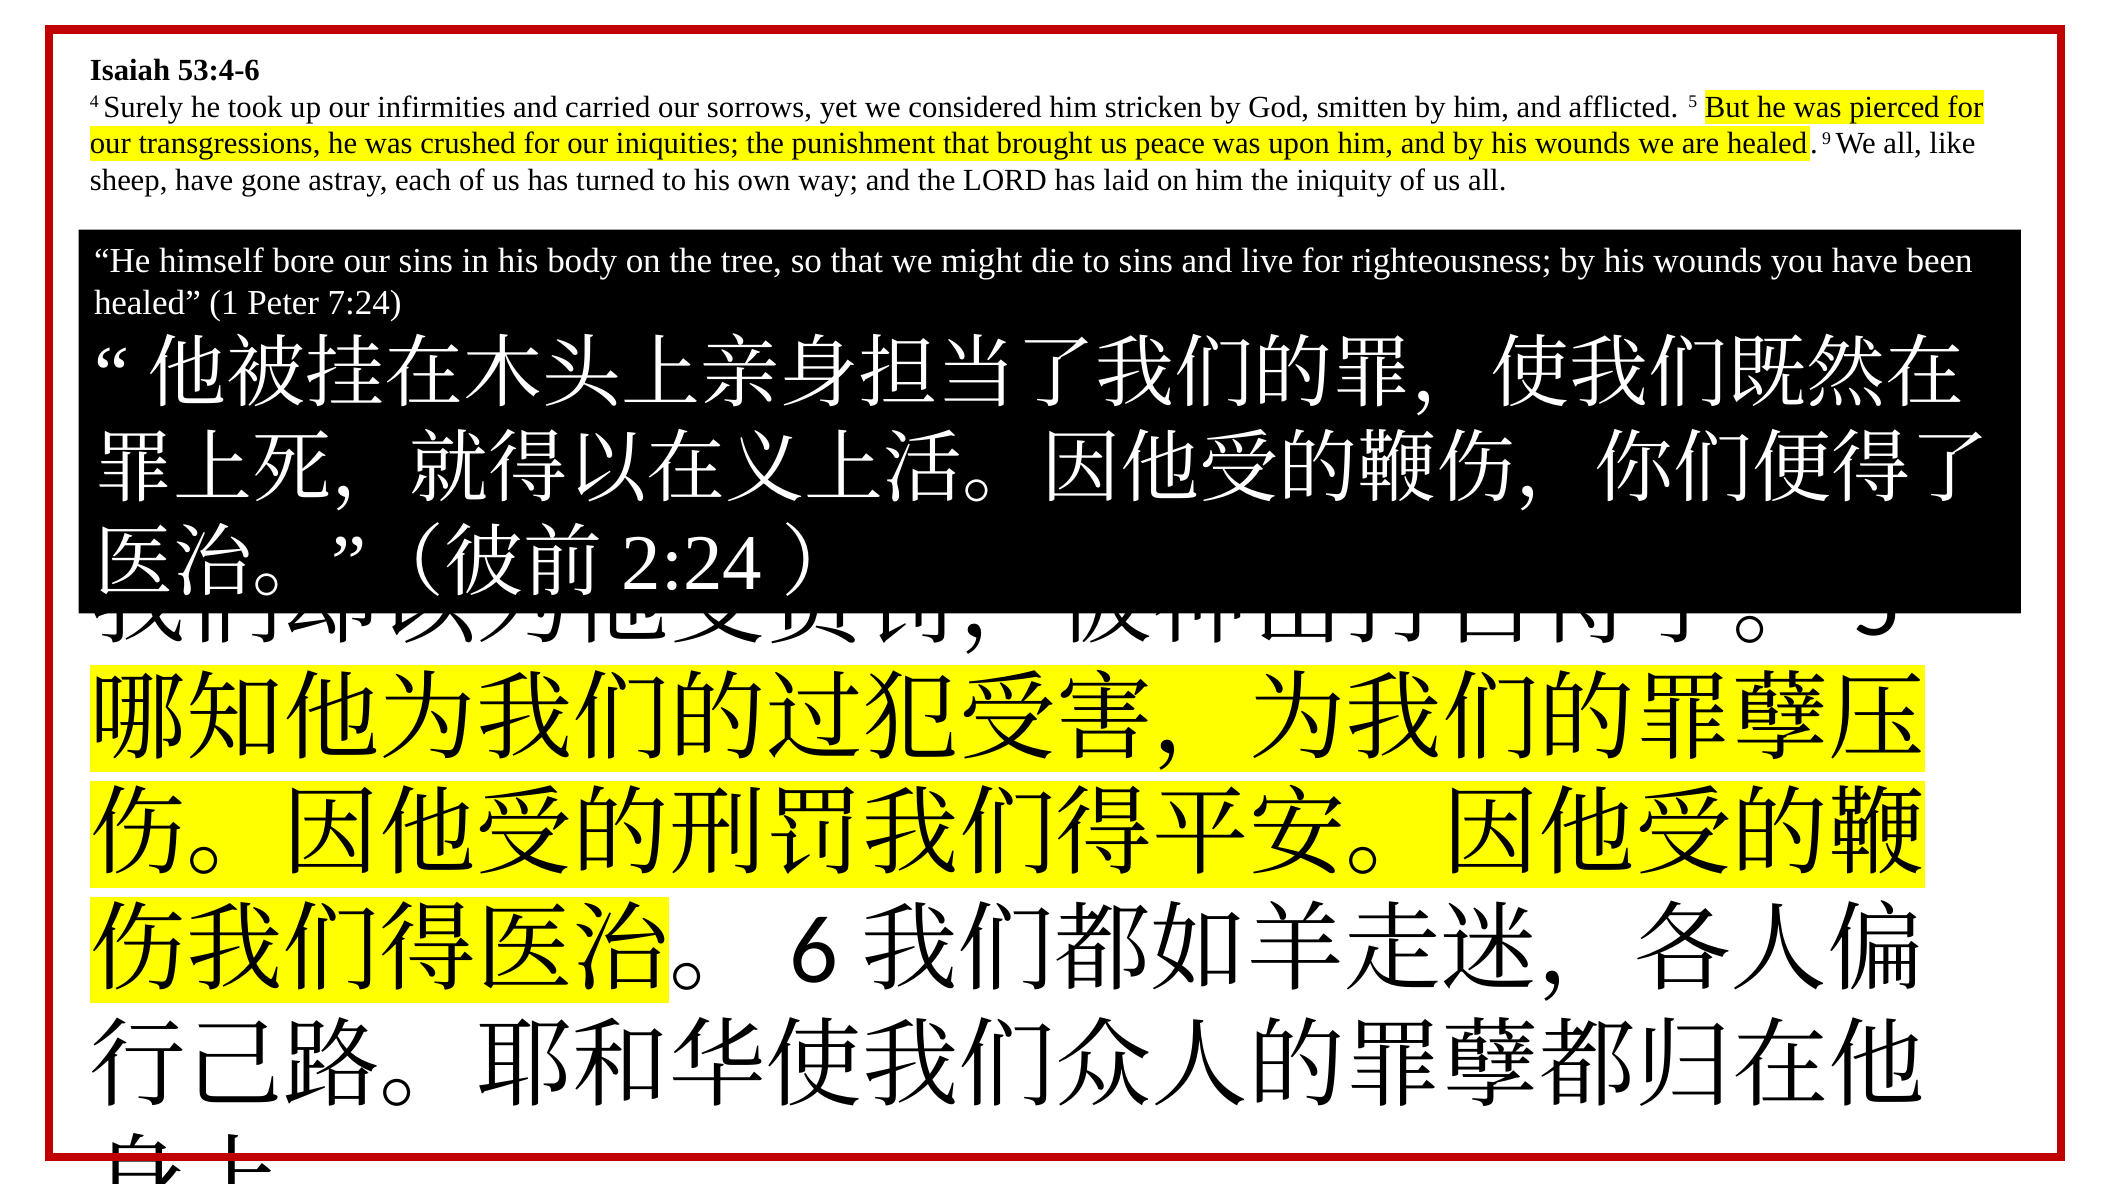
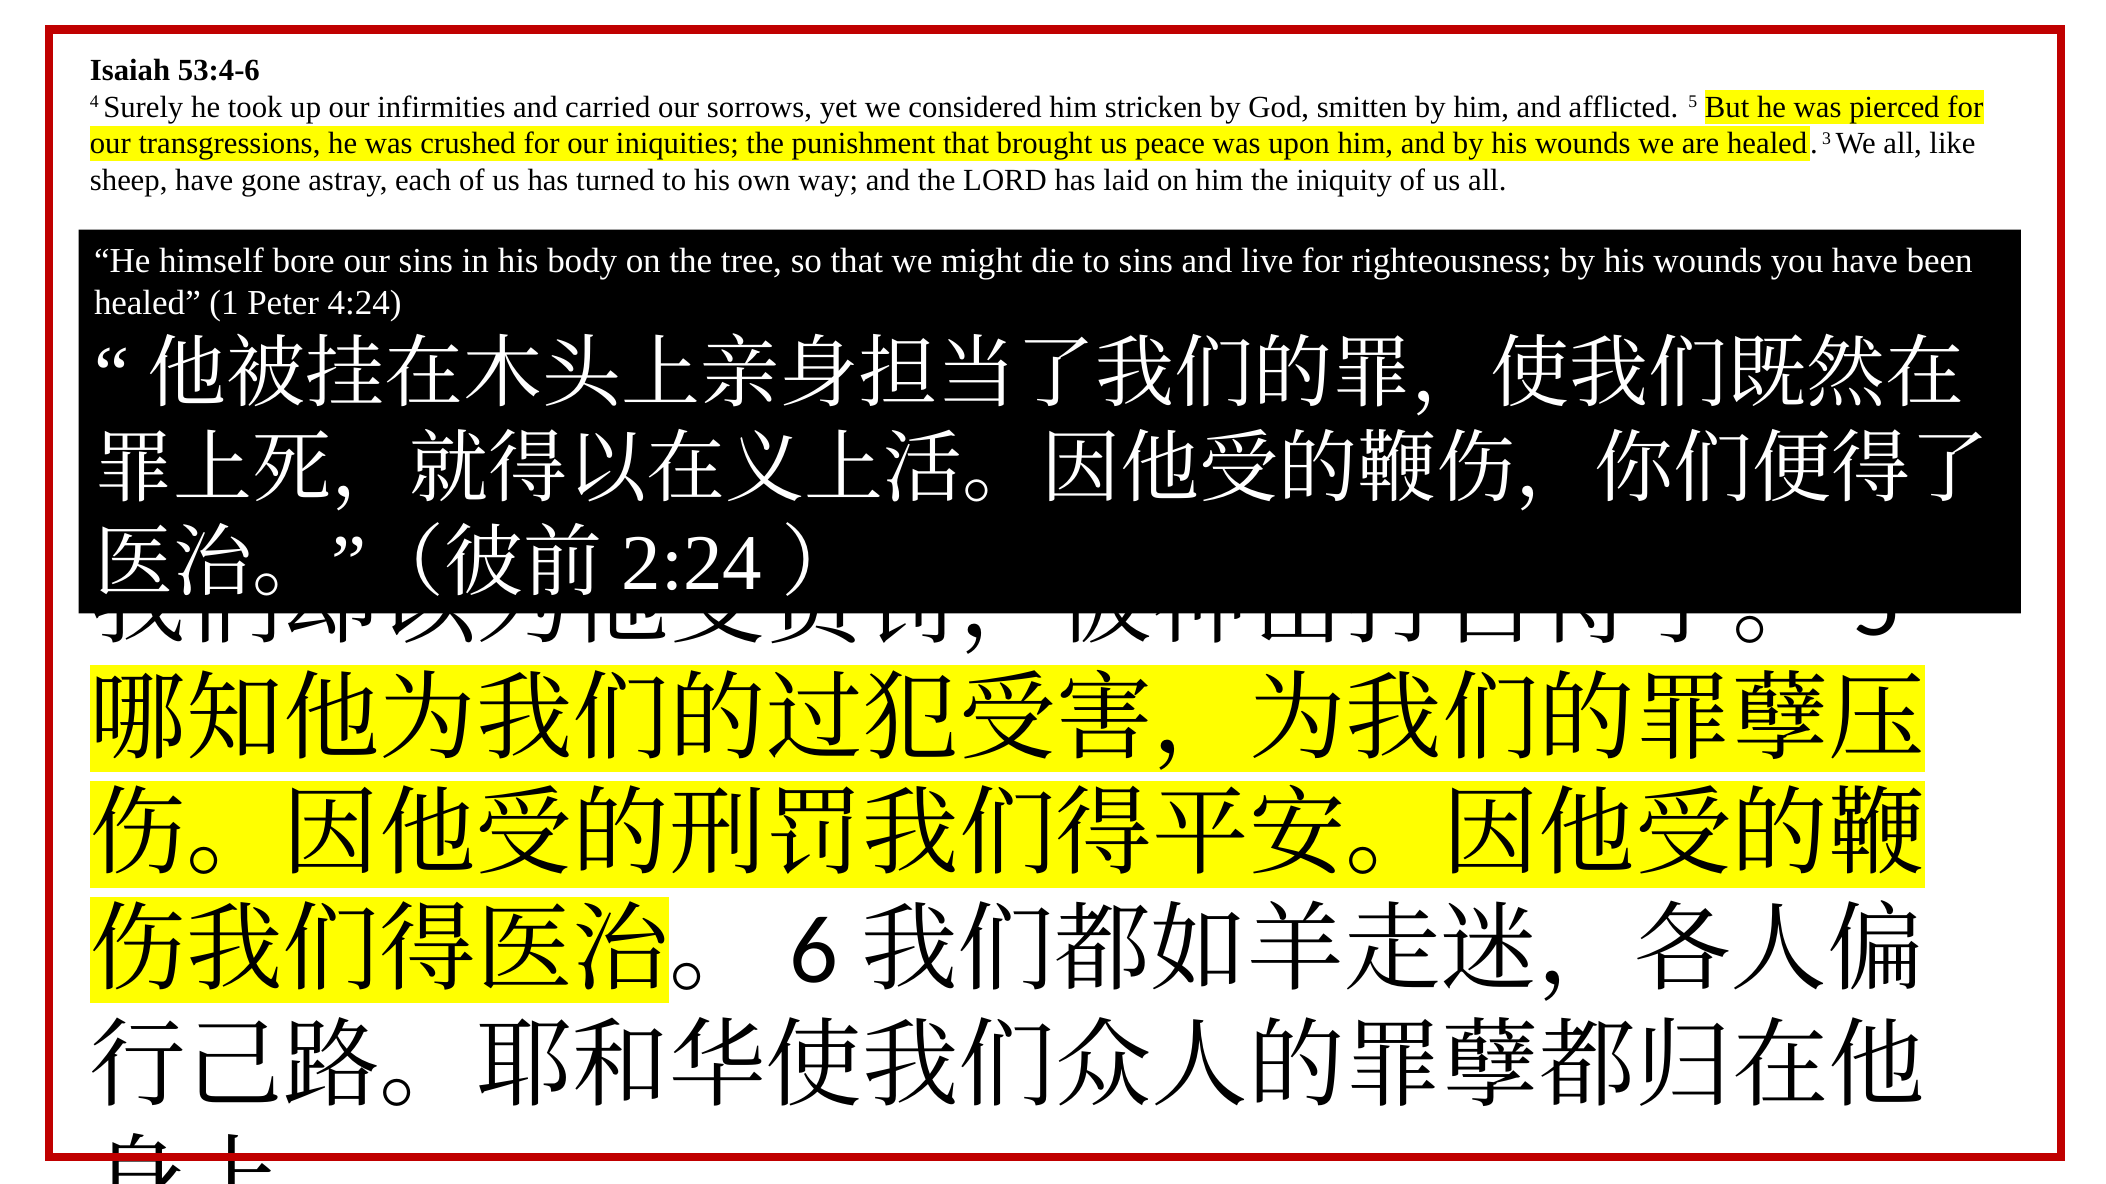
9: 9 -> 3 (1827, 139)
7:24: 7:24 -> 4:24 (365, 303)
